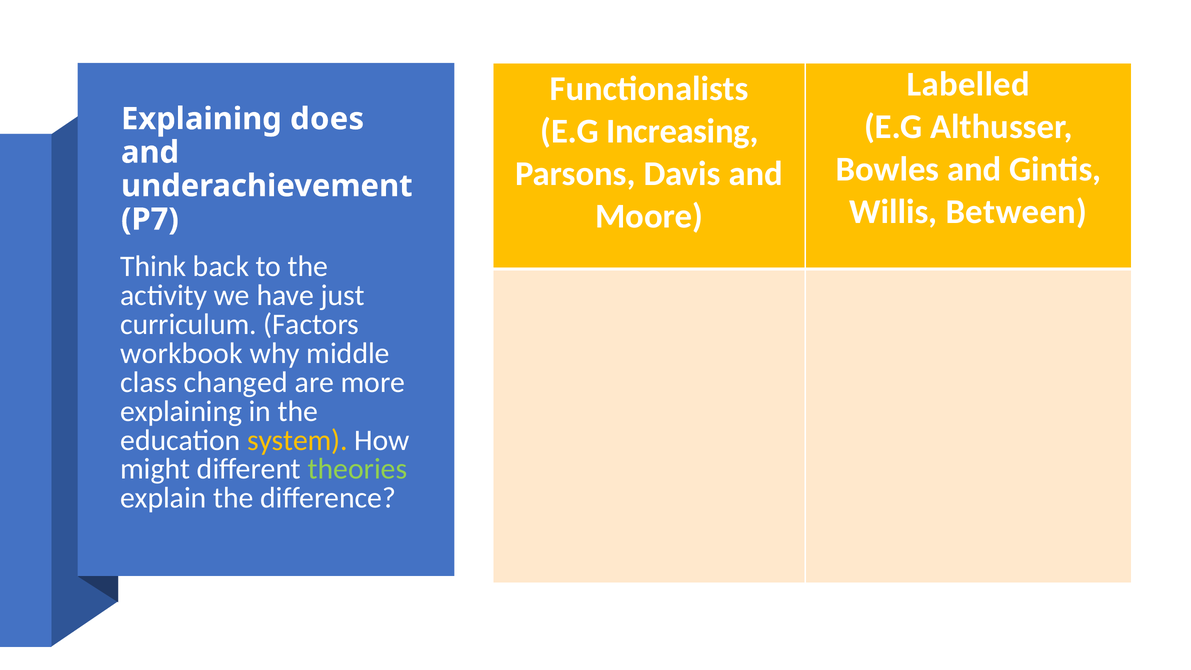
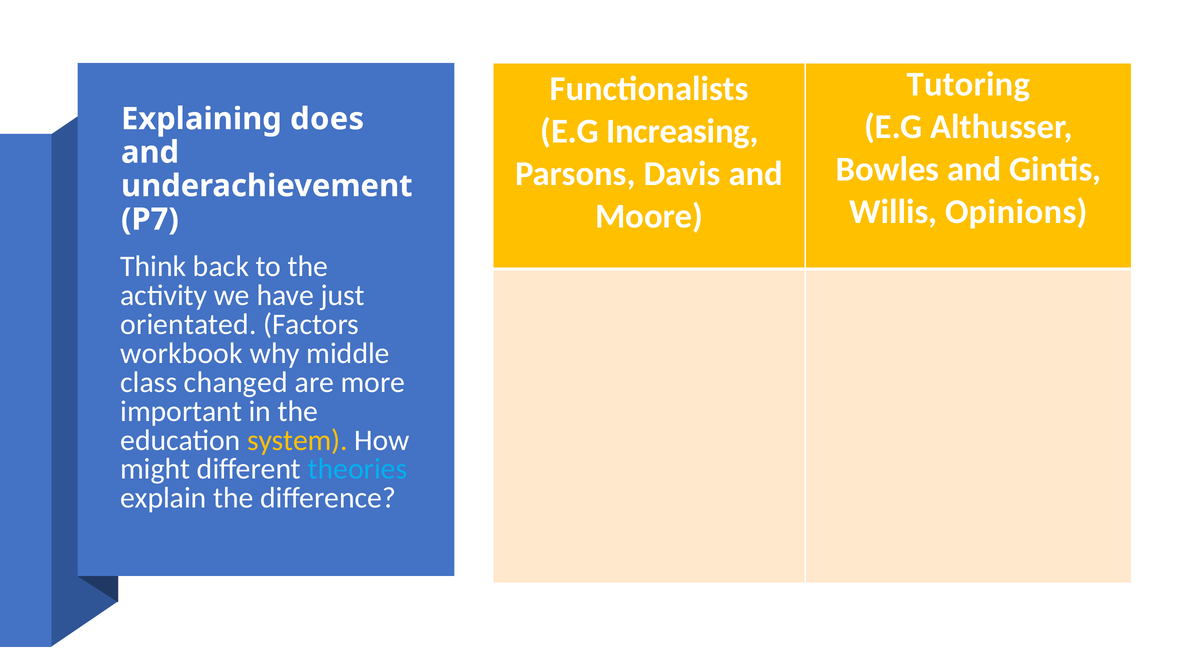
Labelled: Labelled -> Tutoring (968, 84)
Between: Between -> Opinions (1016, 212)
curriculum: curriculum -> orientated (188, 324)
explaining: explaining -> important (181, 411)
theories colour: light green -> light blue (357, 469)
